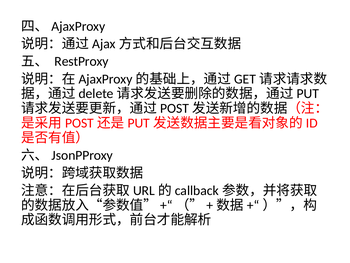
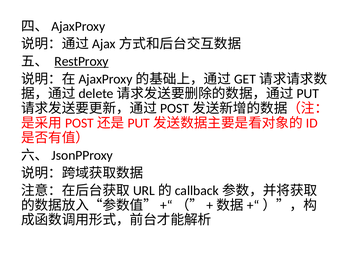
RestProxy underline: none -> present (82, 61)
